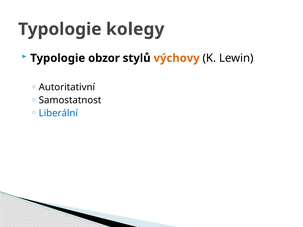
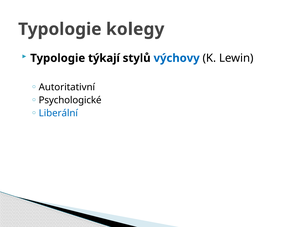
obzor: obzor -> týkají (104, 58)
výchovy colour: orange -> blue (177, 58)
Samostatnost: Samostatnost -> Psychologické (70, 100)
